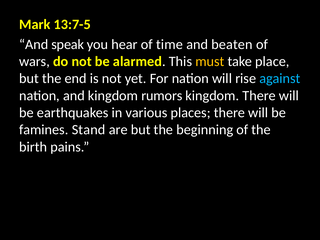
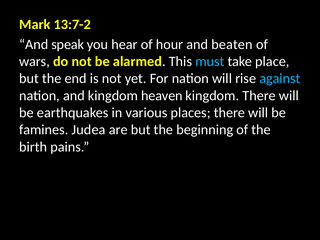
13:7-5: 13:7-5 -> 13:7-2 (72, 24)
time: time -> hour (170, 44)
must colour: yellow -> light blue (210, 61)
rumors: rumors -> heaven (162, 96)
Stand: Stand -> Judea (89, 130)
